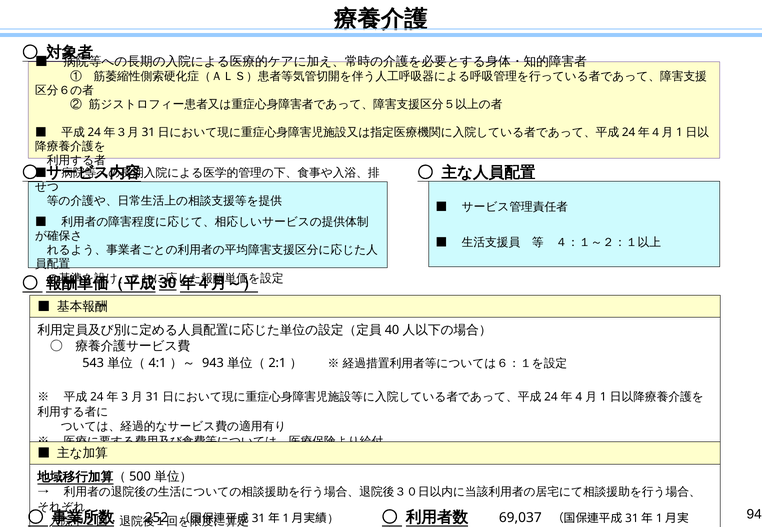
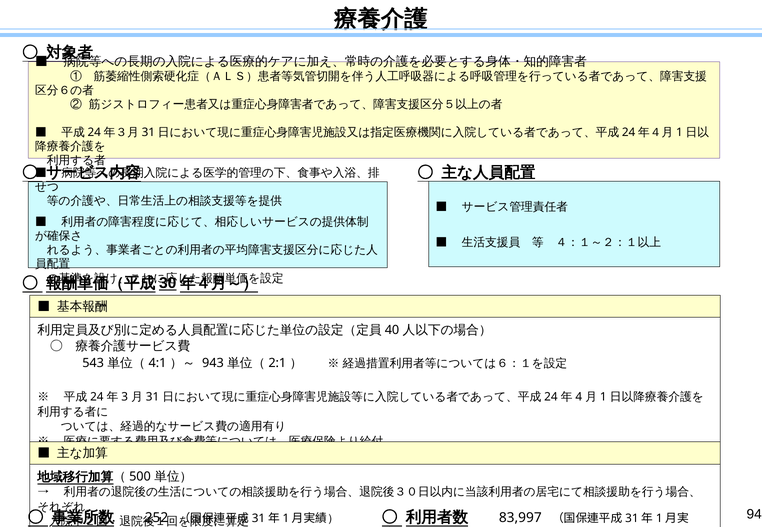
69,037: 69,037 -> 83,997 (520, 518)
